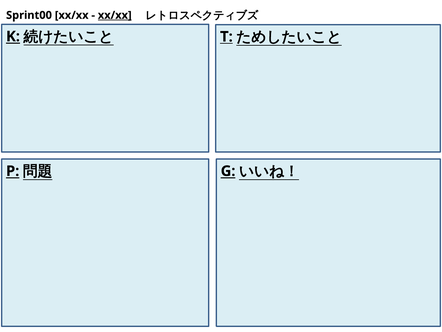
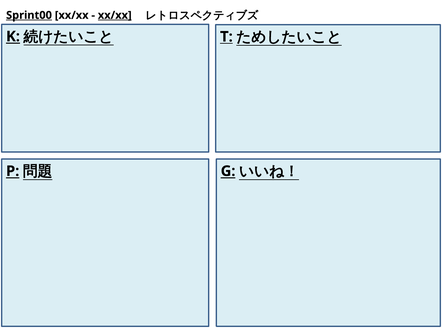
Sprint00 underline: none -> present (29, 15)
